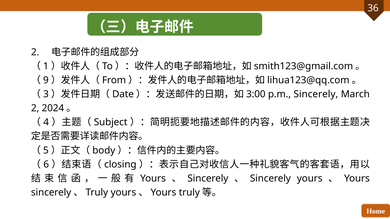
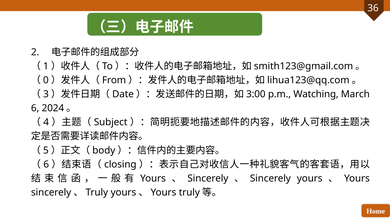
9: 9 -> 0 (46, 80)
p.m Sincerely: Sincerely -> Watching (316, 94)
2: 2 -> 6 (35, 108)
